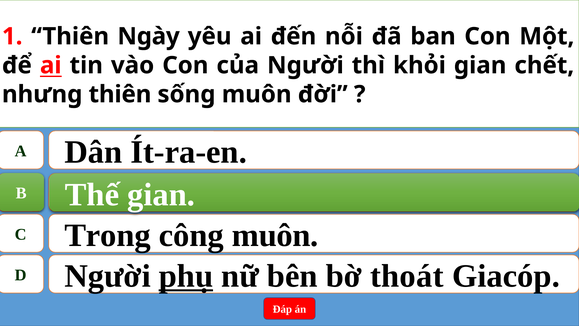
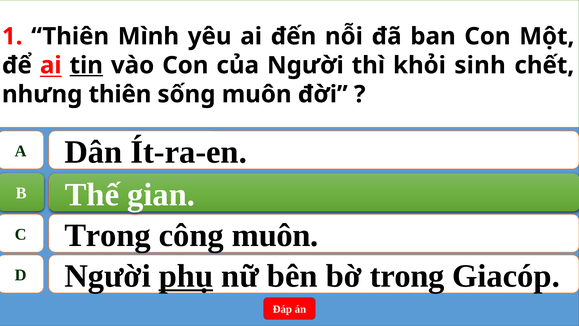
Ngày: Ngày -> Mình (148, 36)
tin underline: none -> present (86, 65)
khỏi gian: gian -> sinh (480, 65)
bờ thoát: thoát -> trong (407, 276)
